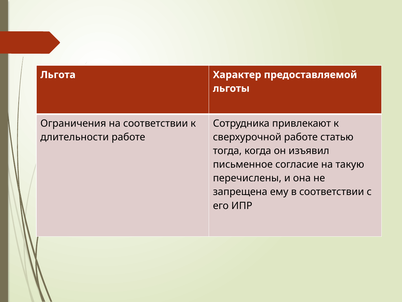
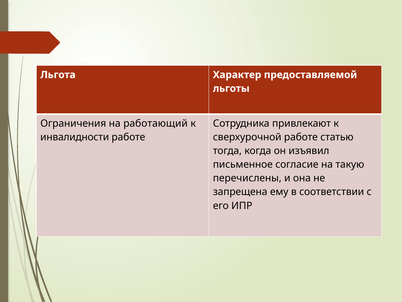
на соответствии: соответствии -> работающий (156, 123)
длительности: длительности -> инвалидности (75, 137)
